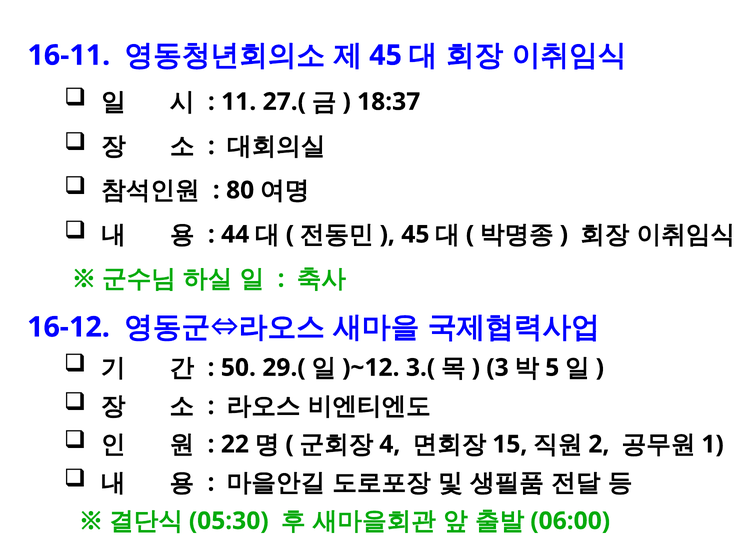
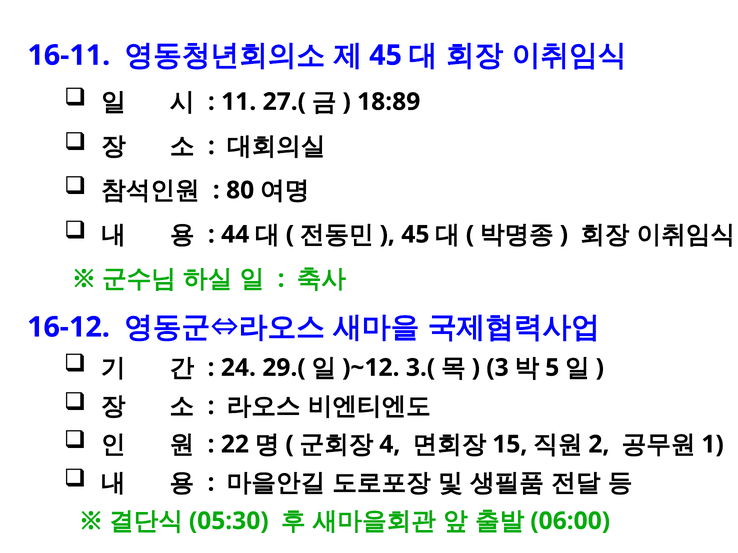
18:37: 18:37 -> 18:89 (389, 102)
50: 50 -> 24 (238, 368)
